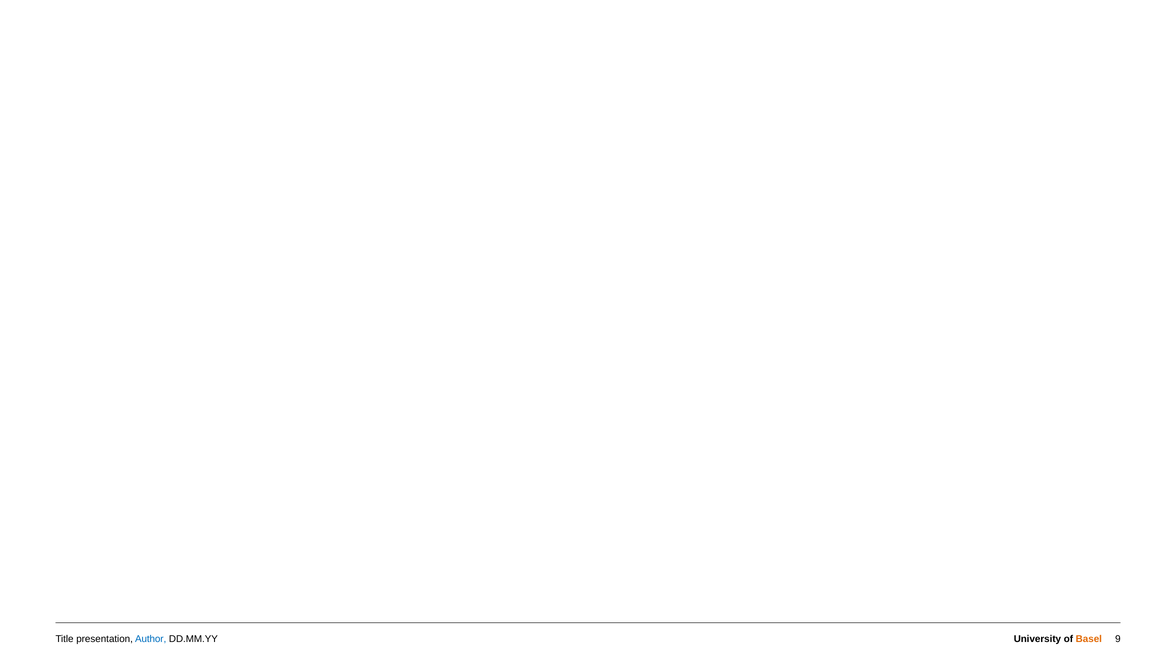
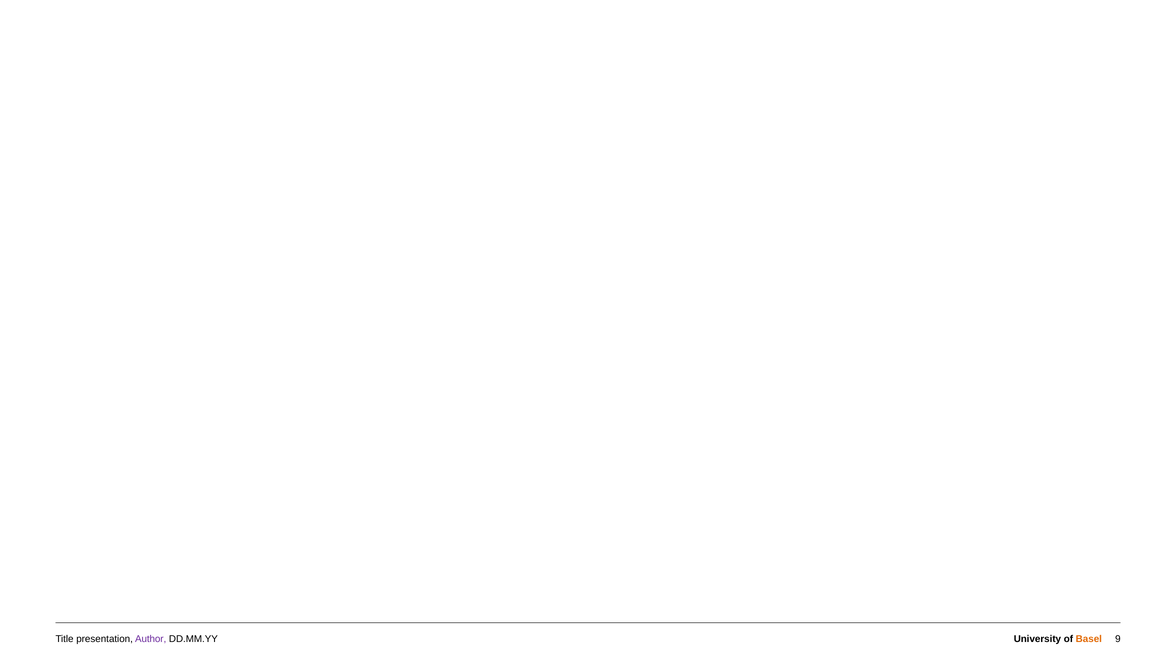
Author colour: blue -> purple (151, 639)
